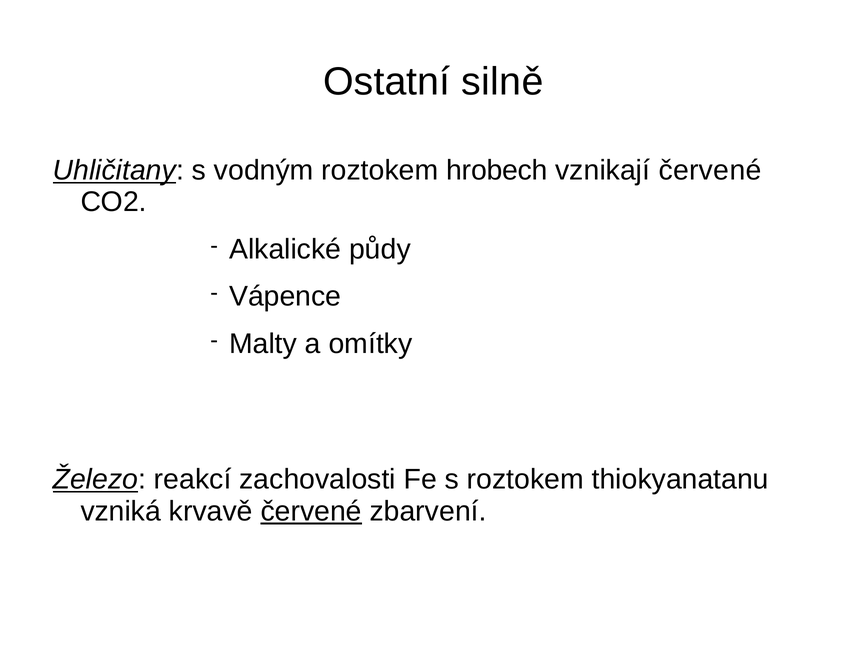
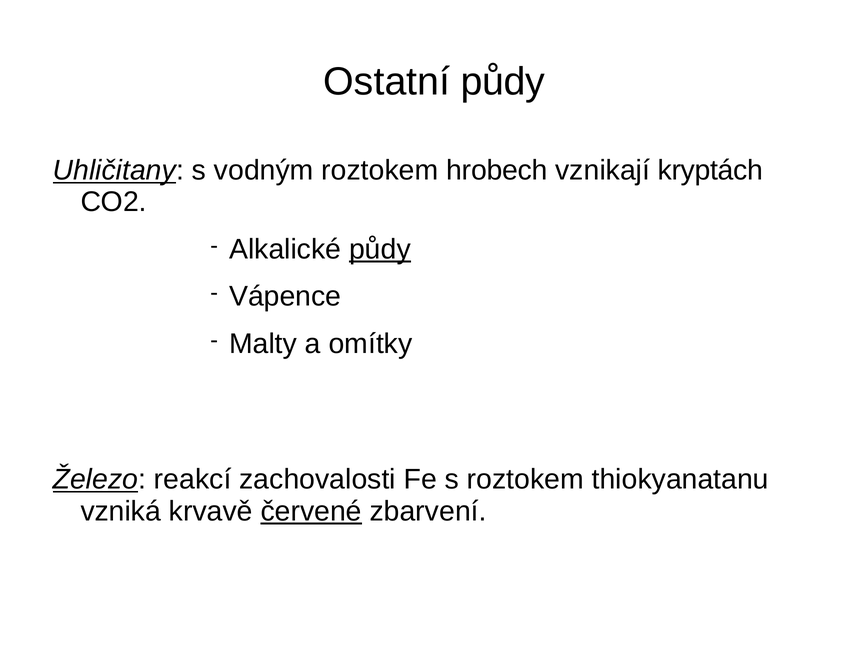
Ostatní silně: silně -> půdy (503, 82)
vznikají červené: červené -> kryptách (710, 170)
půdy underline: none -> present (380, 249)
